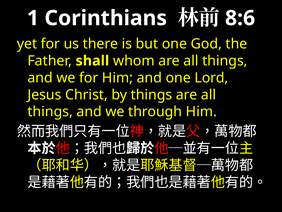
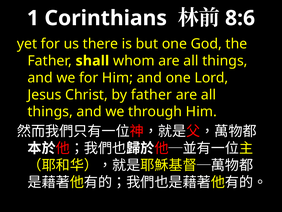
by things: things -> father (151, 95)
